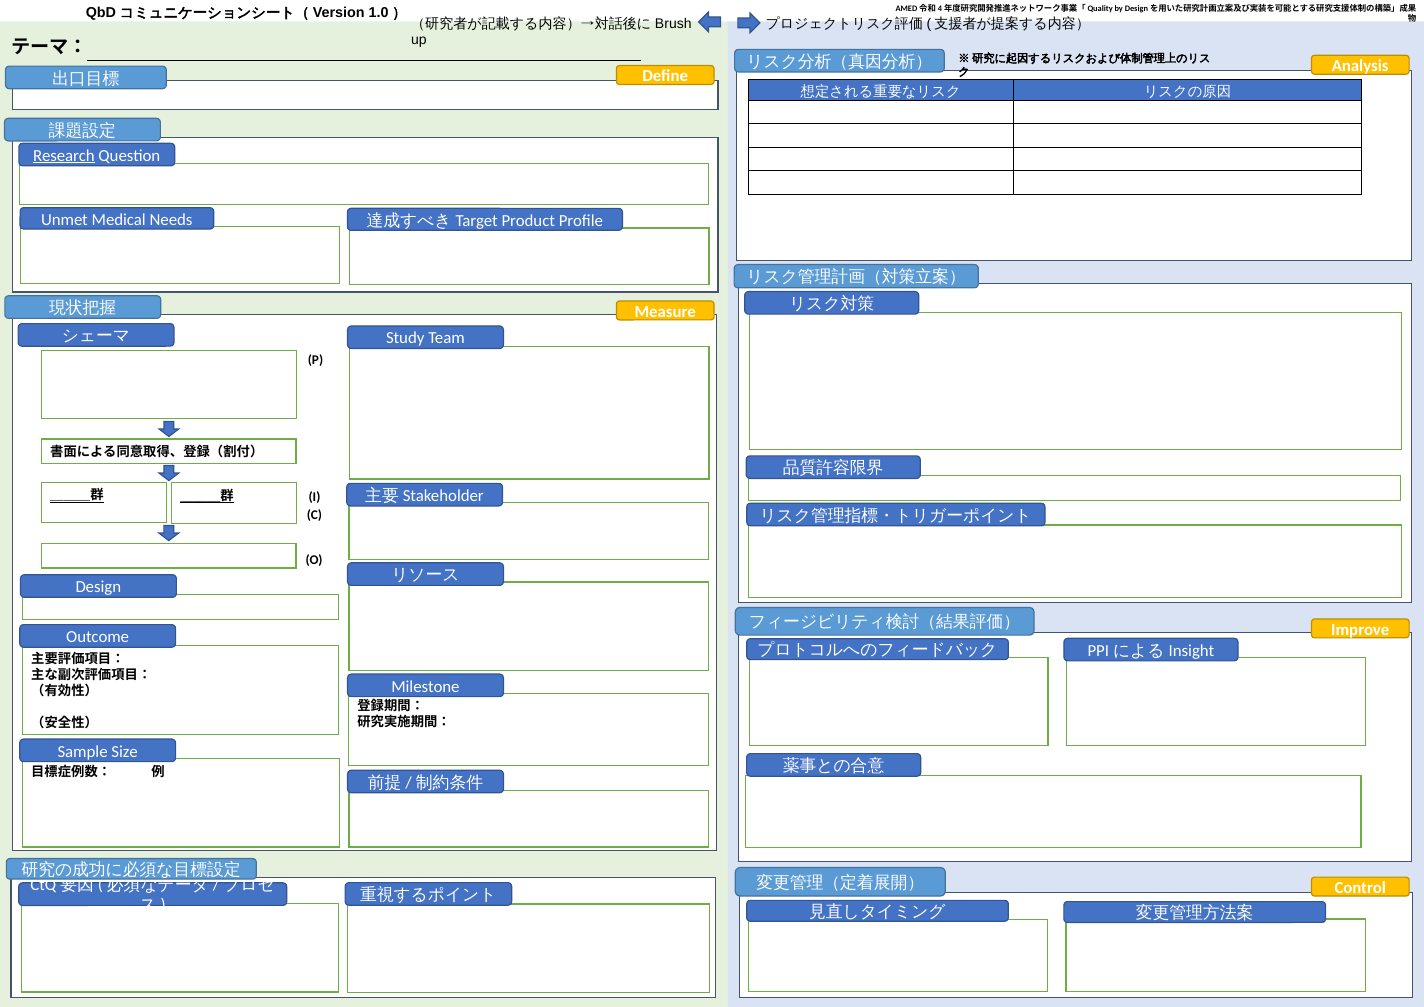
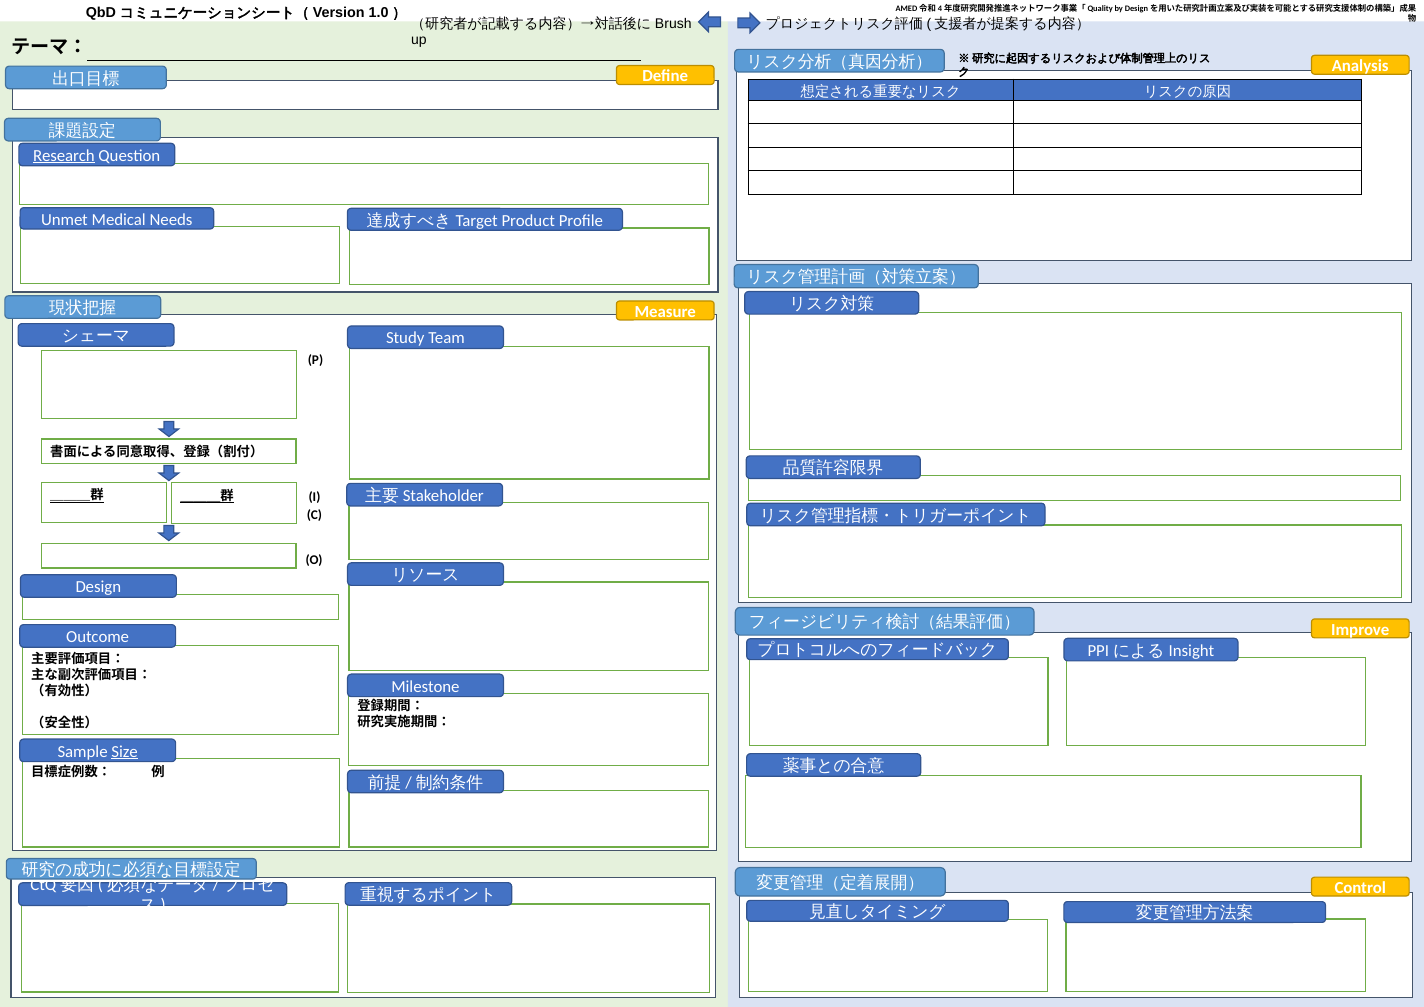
Size underline: none -> present (125, 752)
